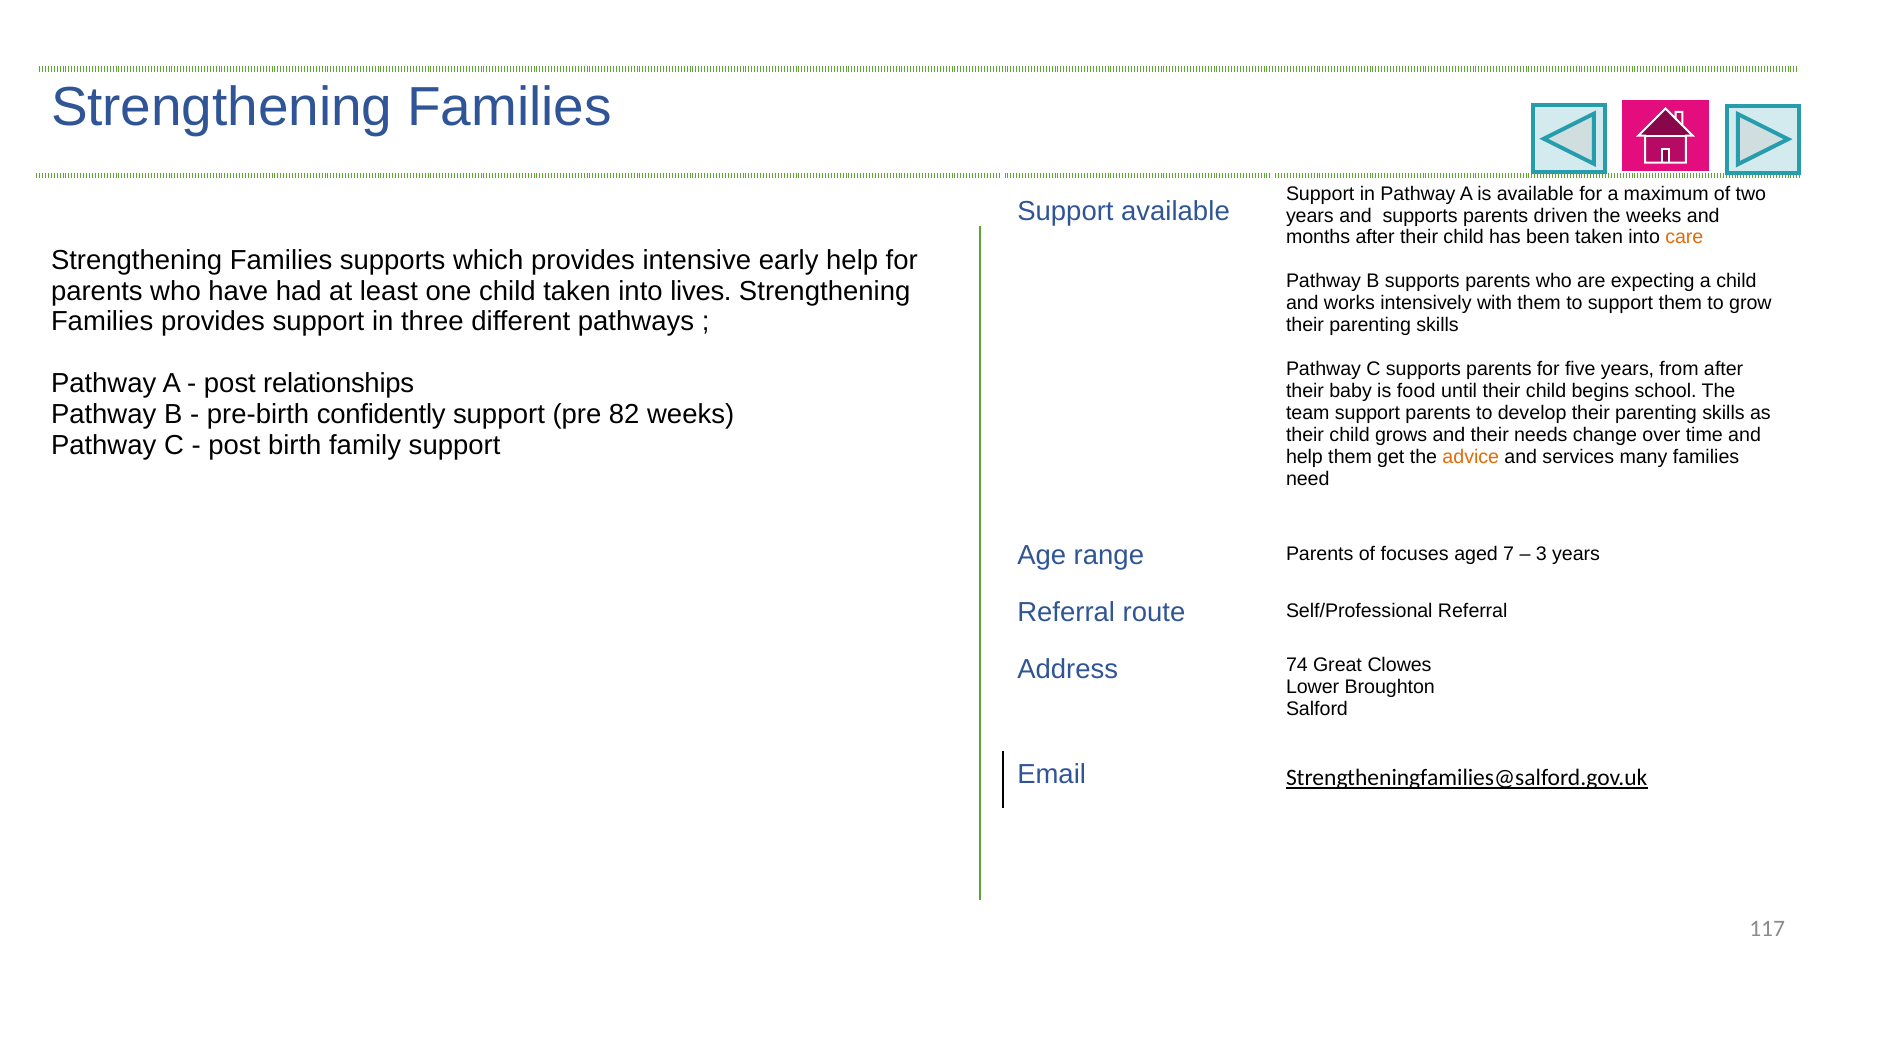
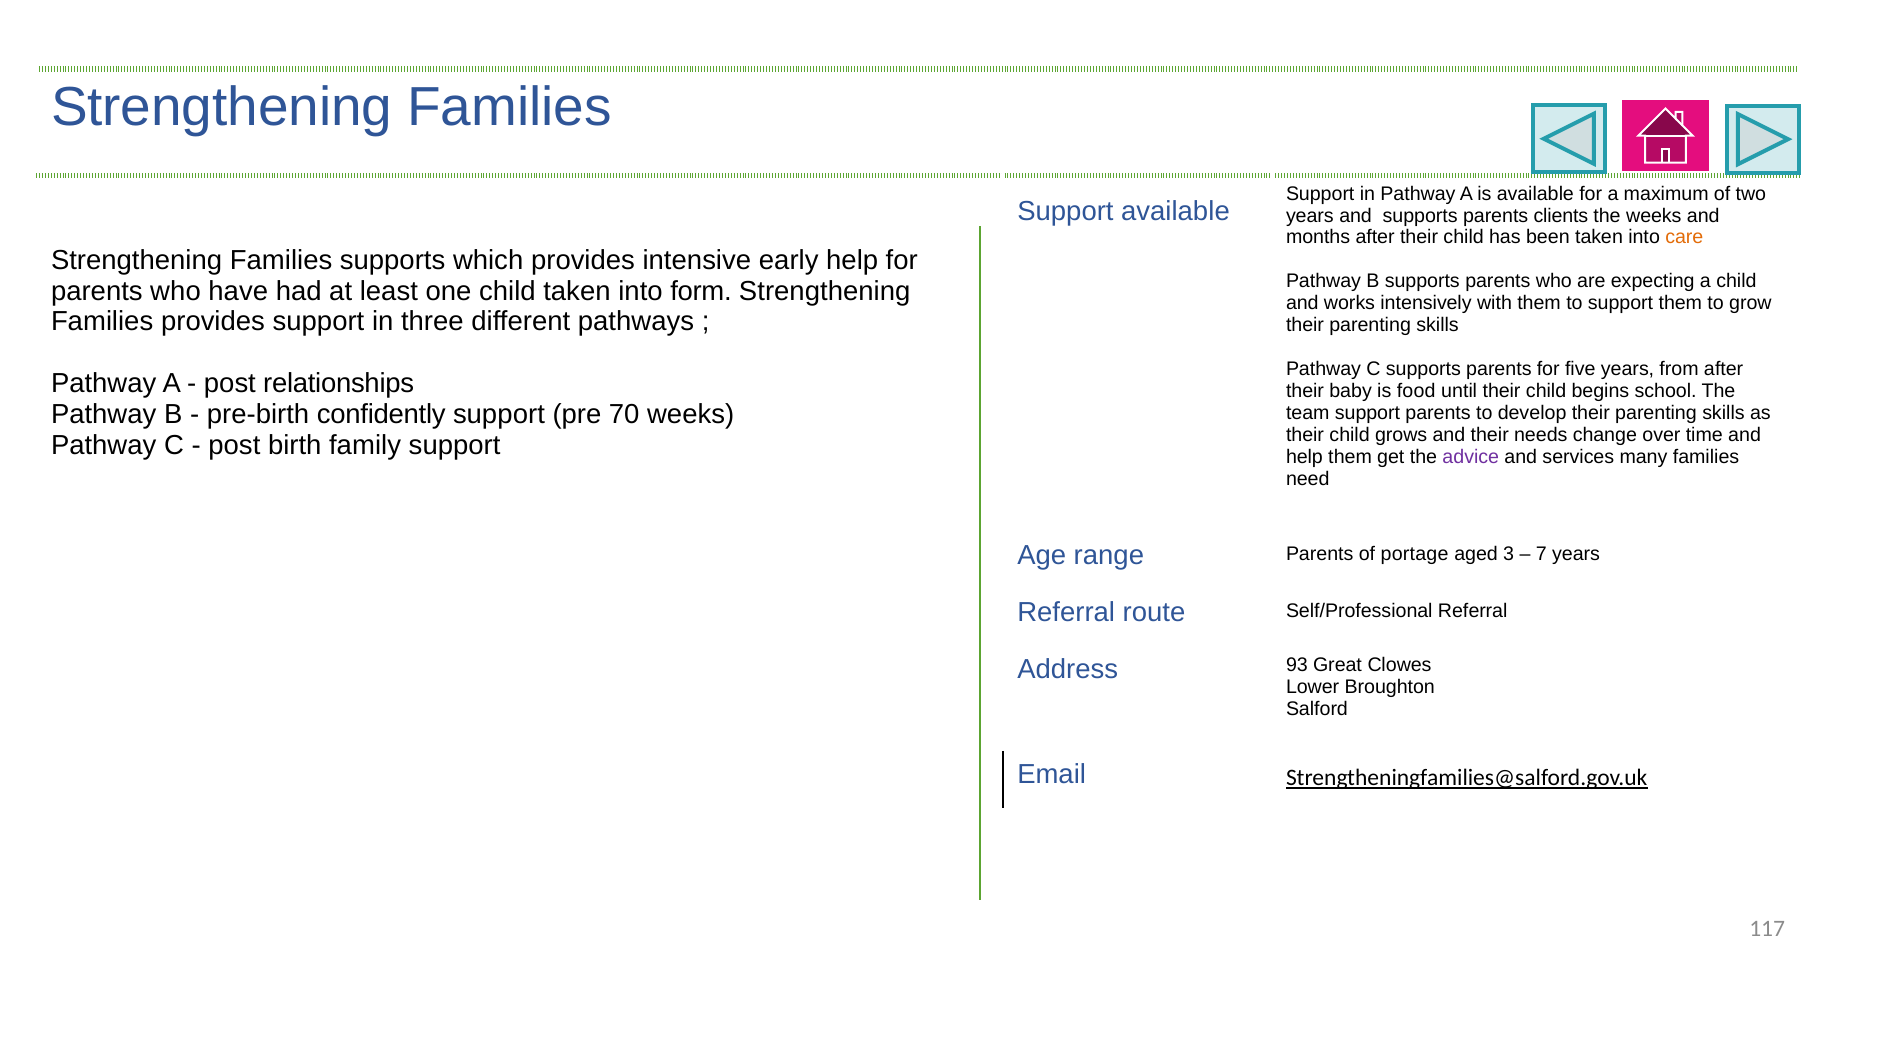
driven: driven -> clients (1561, 216)
lives: lives -> form (701, 291)
82: 82 -> 70 (624, 414)
advice colour: orange -> purple (1471, 457)
focuses: focuses -> portage (1415, 553)
7: 7 -> 3 (1509, 553)
3: 3 -> 7 (1541, 553)
74: 74 -> 93 (1297, 665)
